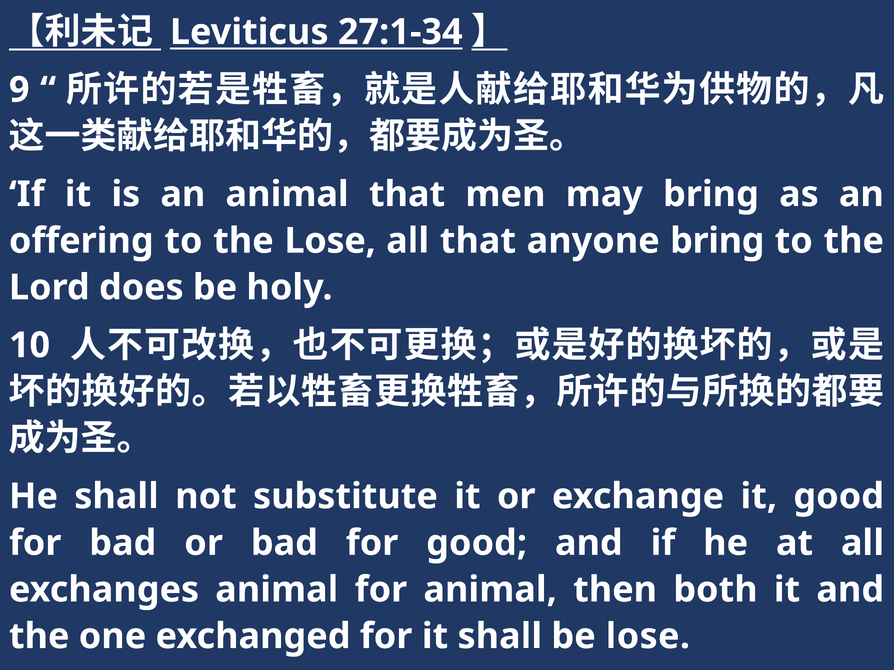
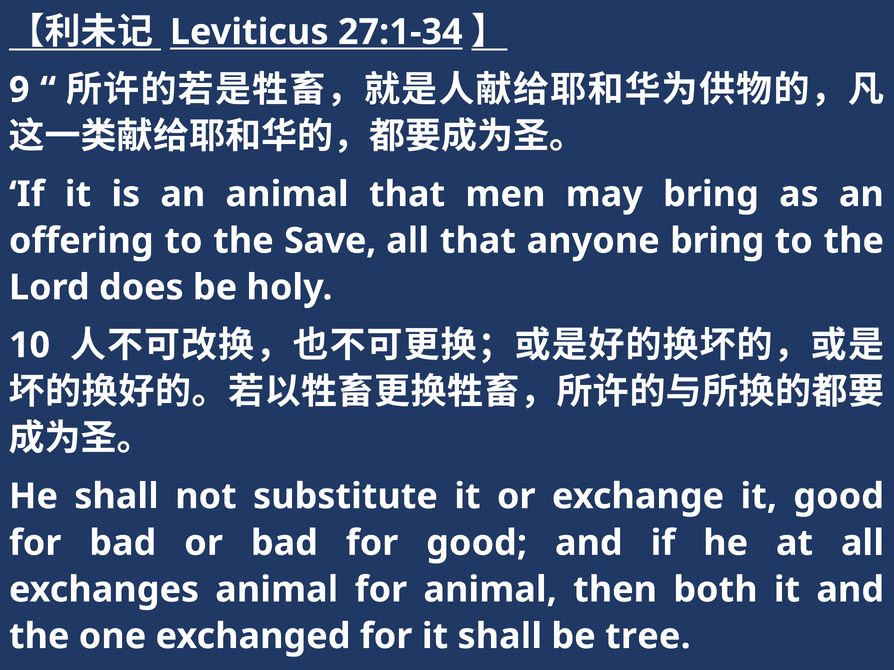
the Lose: Lose -> Save (330, 241)
be lose: lose -> tree (648, 637)
